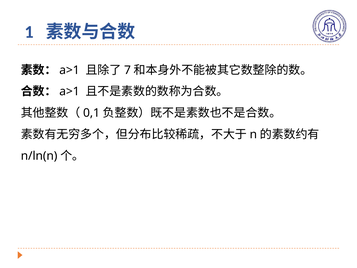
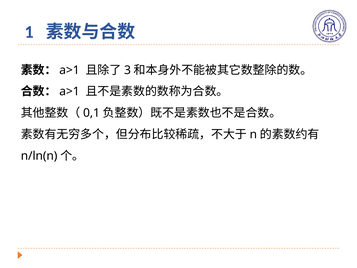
7: 7 -> 3 (127, 70)
